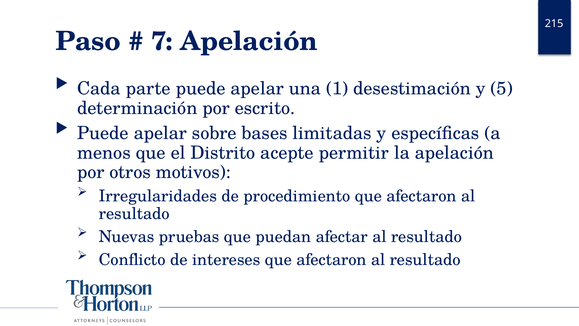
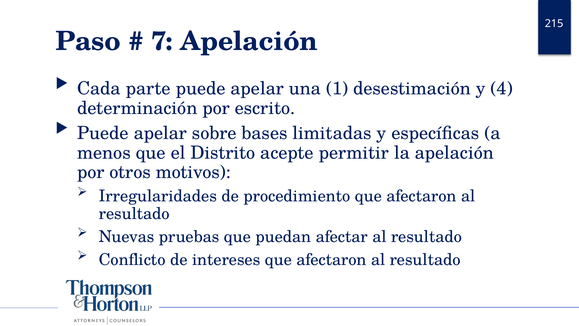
5: 5 -> 4 (502, 89)
